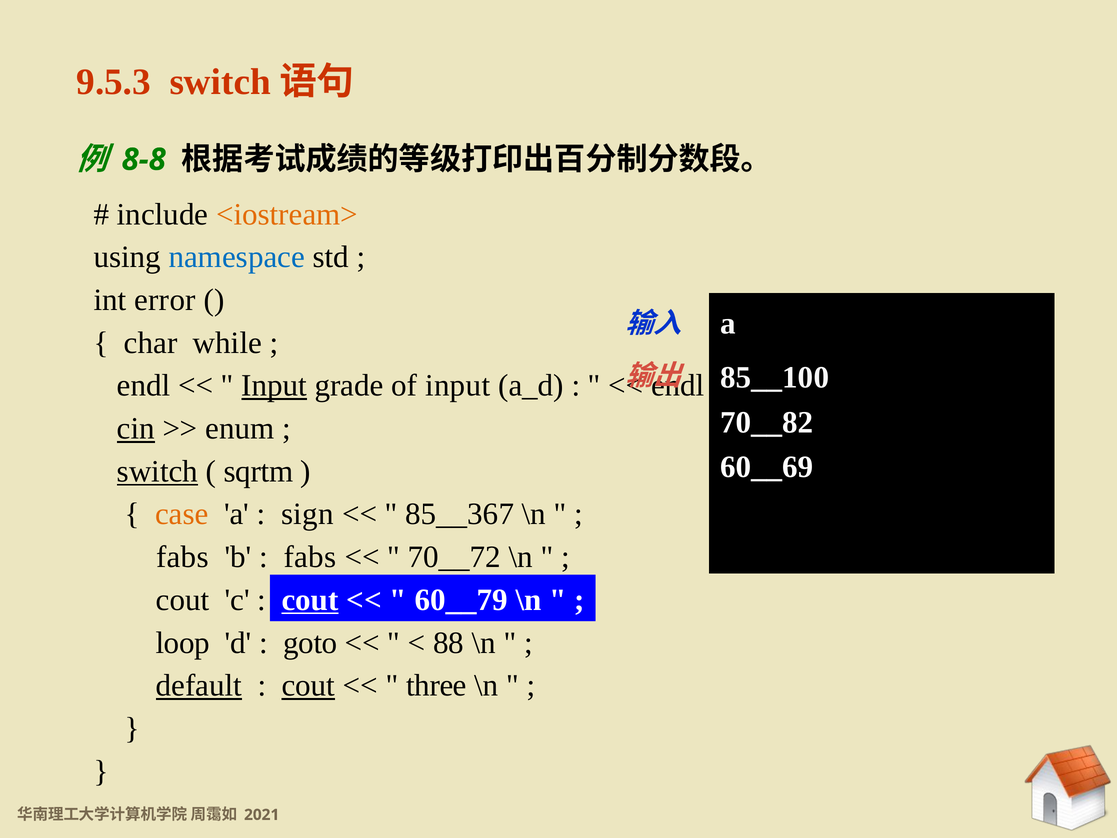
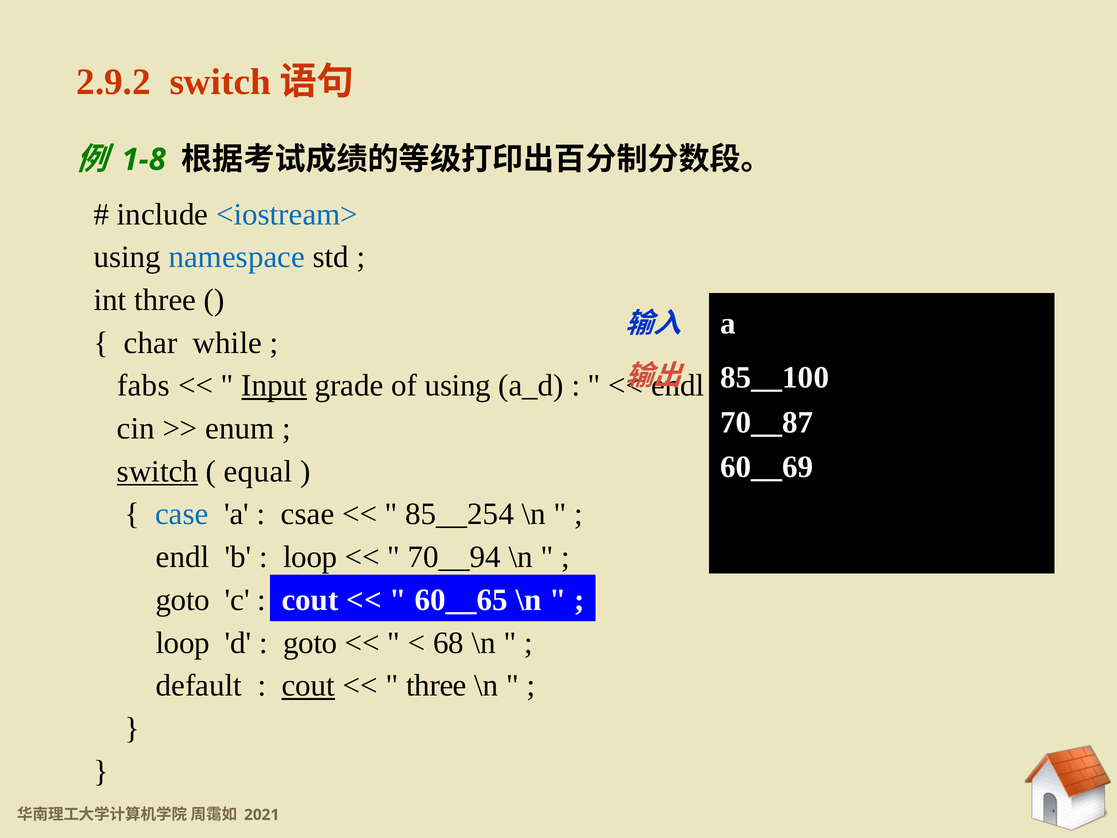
9.5.3: 9.5.3 -> 2.9.2 (114, 82)
8-8: 8-8 -> 1-8 (144, 160)
<iostream> colour: orange -> blue (287, 214)
int error: error -> three (165, 300)
endl: endl -> fabs (143, 386)
of input: input -> using (458, 386)
70__82: 70__82 -> 70__87 (767, 422)
cin underline: present -> none (136, 428)
sqrtm: sqrtm -> equal (258, 471)
case colour: orange -> blue (182, 514)
sign: sign -> csae (308, 514)
85__367: 85__367 -> 85__254 (460, 514)
fabs: fabs -> endl (183, 557)
fabs: fabs -> loop (310, 557)
70__72: 70__72 -> 70__94 (454, 557)
cout: cout -> goto (183, 600)
cout underline: present -> none (310, 600)
60__79: 60__79 -> 60__65 (461, 600)
88: 88 -> 68 (449, 643)
default underline: present -> none (199, 685)
